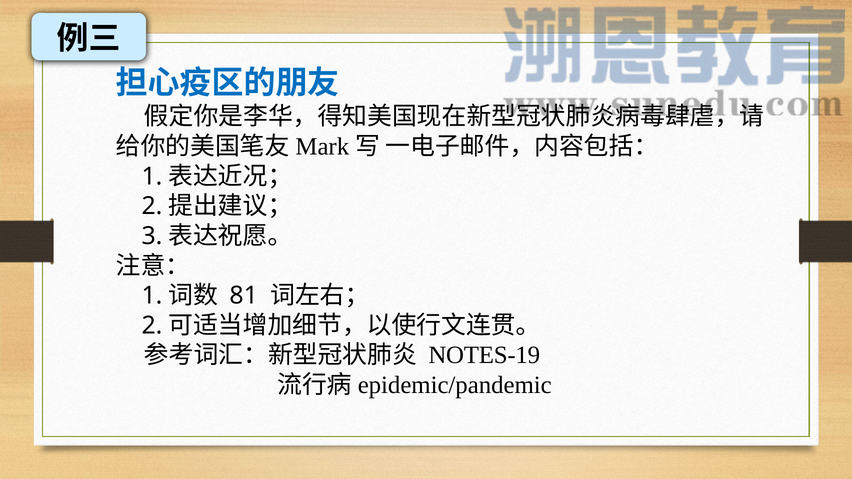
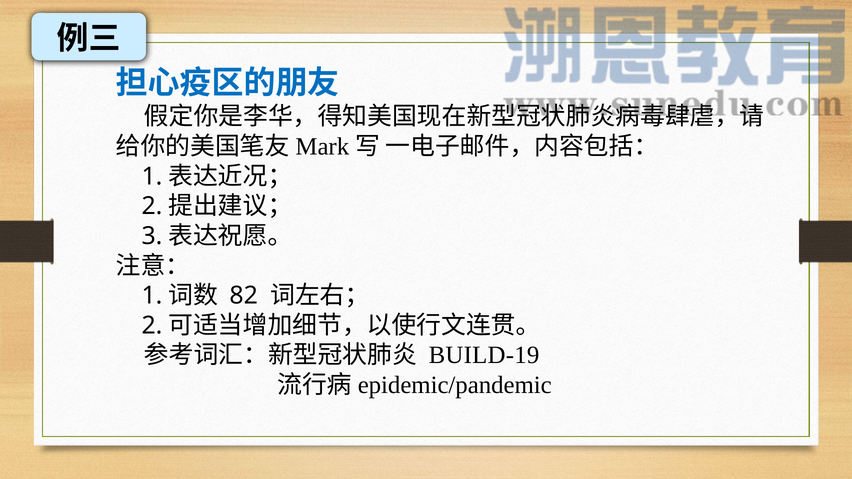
81: 81 -> 82 (244, 296)
NOTES-19: NOTES-19 -> BUILD-19 (484, 355)
